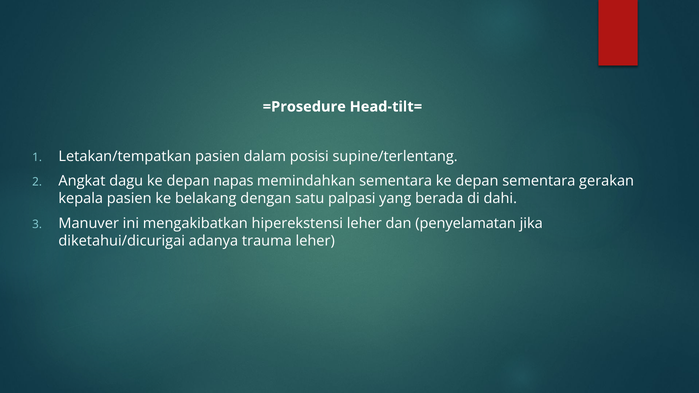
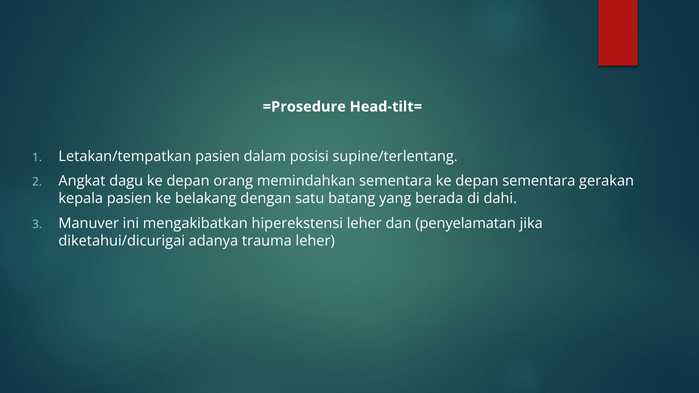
napas: napas -> orang (233, 181)
palpasi: palpasi -> batang (352, 199)
